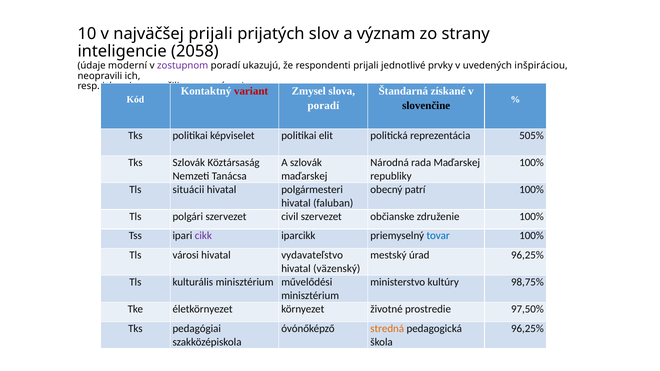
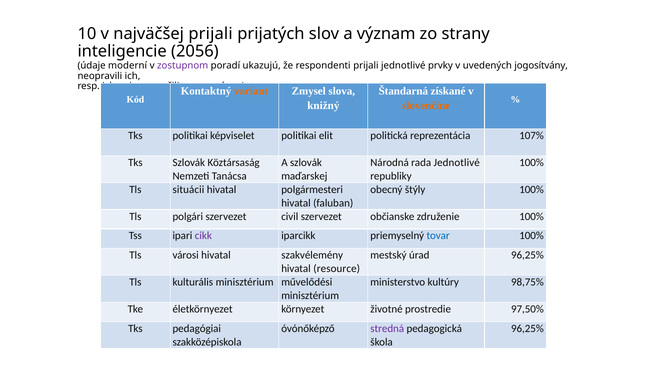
2058: 2058 -> 2056 (195, 51)
inšpiráciou: inšpiráciou -> jogosítvány (541, 66)
variant colour: red -> orange (251, 91)
poradí: poradí -> knižný (323, 105)
slovenčine colour: black -> orange (426, 105)
505%: 505% -> 107% (532, 136)
rada Maďarskej: Maďarskej -> Jednotlivé (457, 163)
patrí: patrí -> štýly (415, 190)
vydavateľstvo: vydavateľstvo -> szakvélemény (312, 255)
väzenský: väzenský -> resource (337, 269)
stredná colour: orange -> purple (387, 329)
